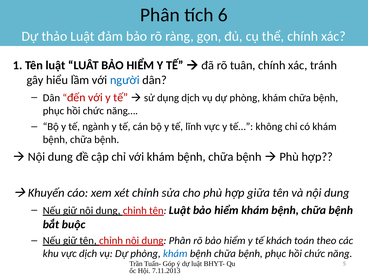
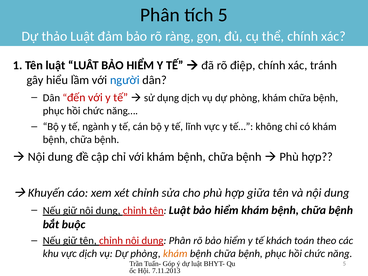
tích 6: 6 -> 5 (223, 15)
tuân: tuân -> điệp (243, 65)
khám colour: blue -> orange (175, 254)
